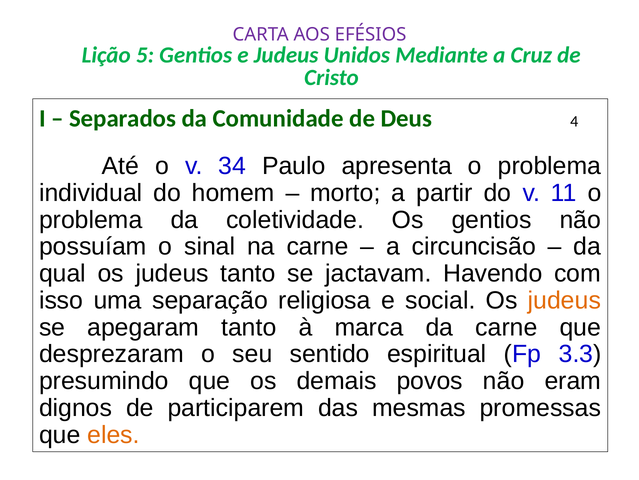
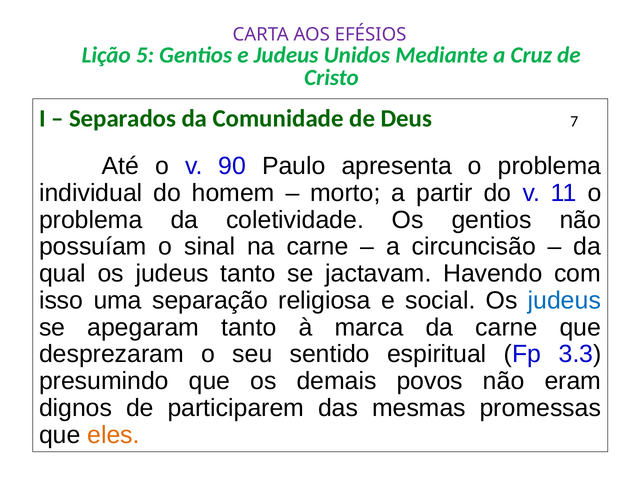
4: 4 -> 7 (574, 121)
34: 34 -> 90 (232, 166)
judeus colour: orange -> blue (564, 300)
